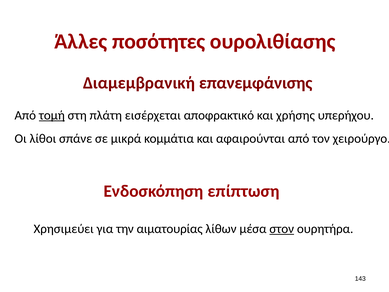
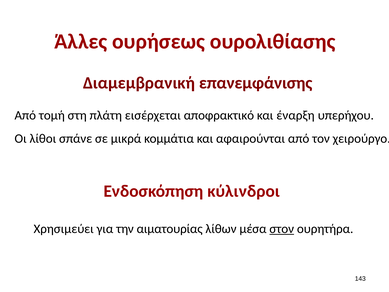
ποσότητες: ποσότητες -> ουρήσεως (159, 41)
τομή underline: present -> none (52, 115)
χρήσης: χρήσης -> έναρξη (295, 115)
επίπτωση: επίπτωση -> κύλινδροι (244, 191)
